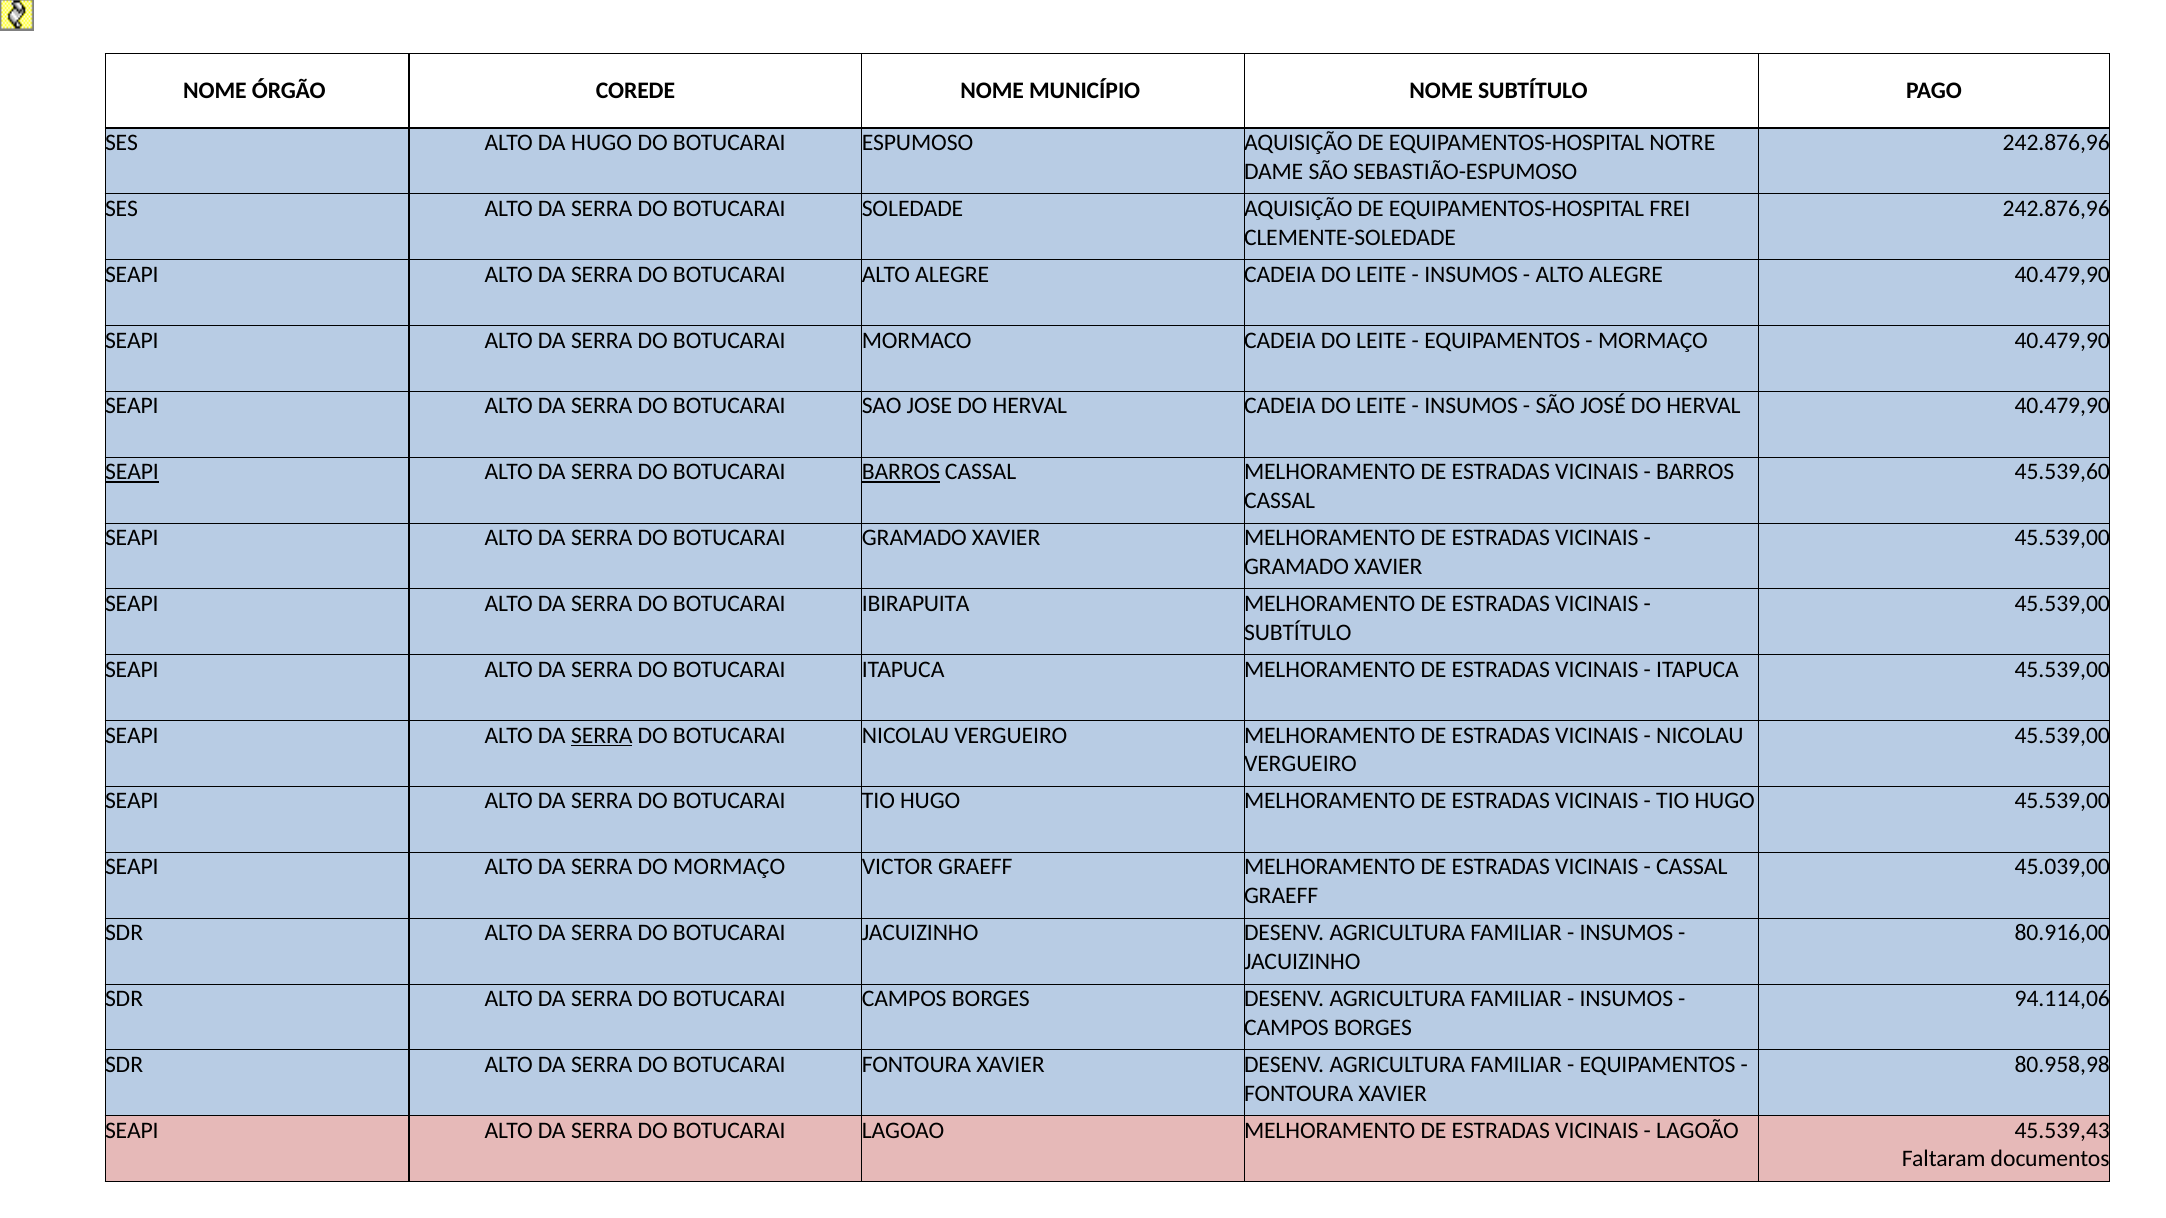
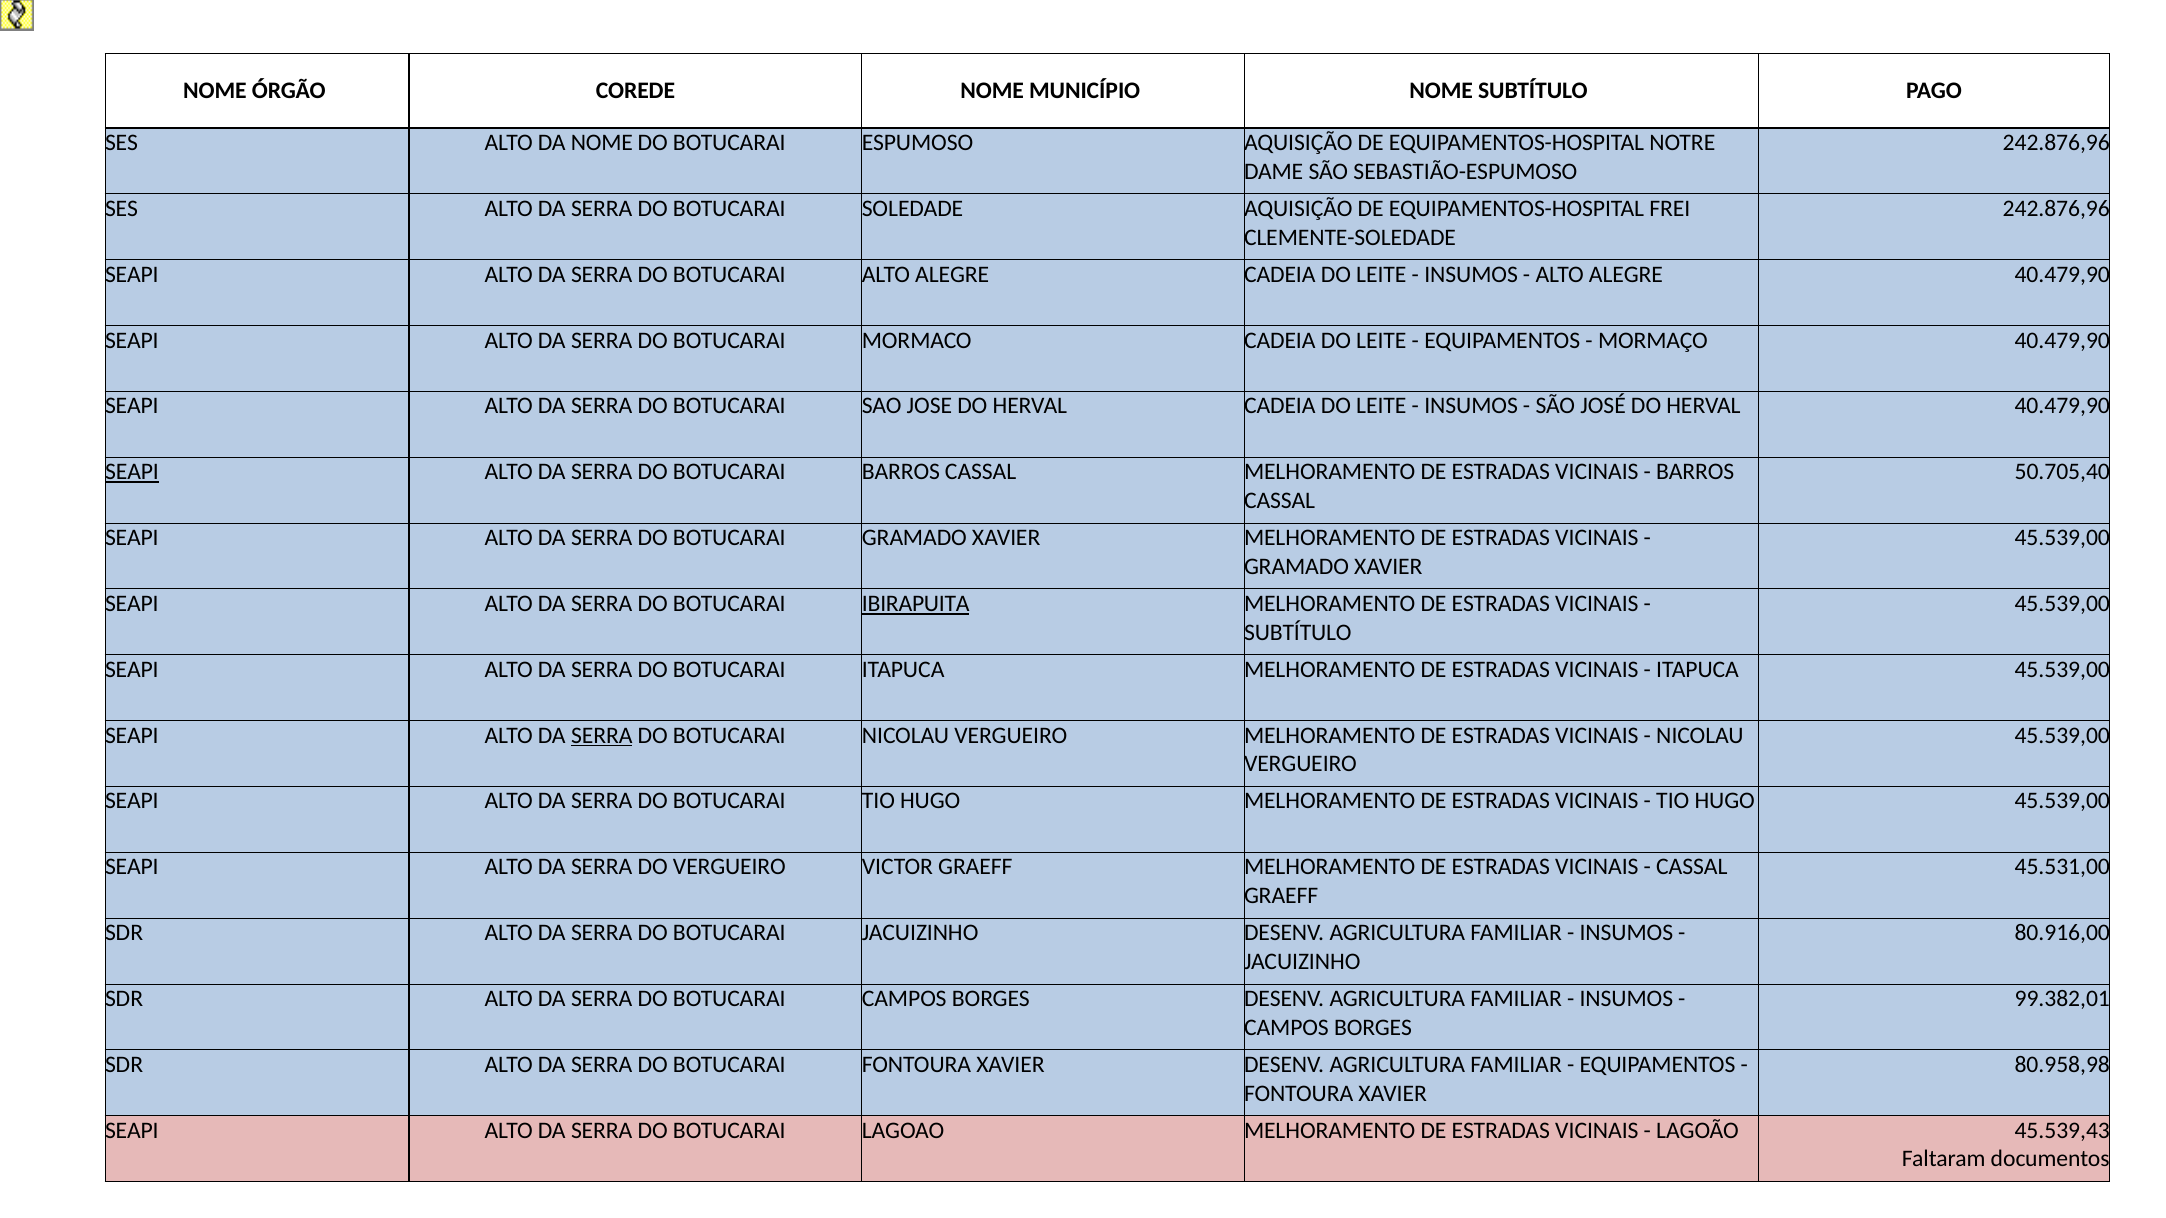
DA HUGO: HUGO -> NOME (602, 143)
BARROS underline: present -> none (901, 472)
45.539,60: 45.539,60 -> 50.705,40 (2062, 472)
IBIRAPUITA underline: none -> present (916, 604)
DO MORMAÇO: MORMAÇO -> VERGUEIRO (729, 867)
45.039,00: 45.039,00 -> 45.531,00 (2062, 867)
94.114,06: 94.114,06 -> 99.382,01 (2062, 999)
